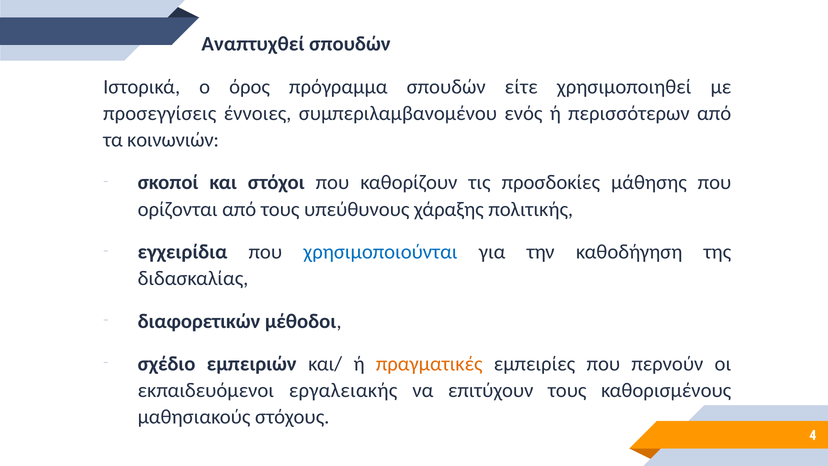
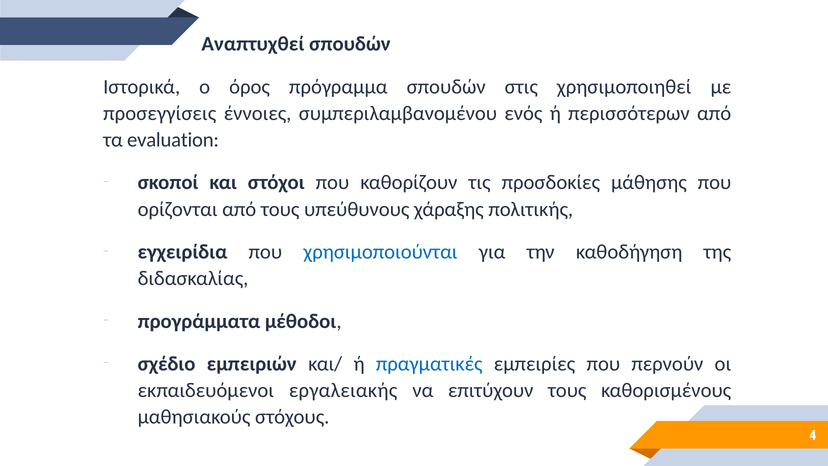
είτε: είτε -> στις (521, 87)
κοινωνιών: κοινωνιών -> evaluation (173, 140)
διαφορετικών: διαφορετικών -> προγράμματα (199, 321)
πραγματικές colour: orange -> blue (429, 364)
